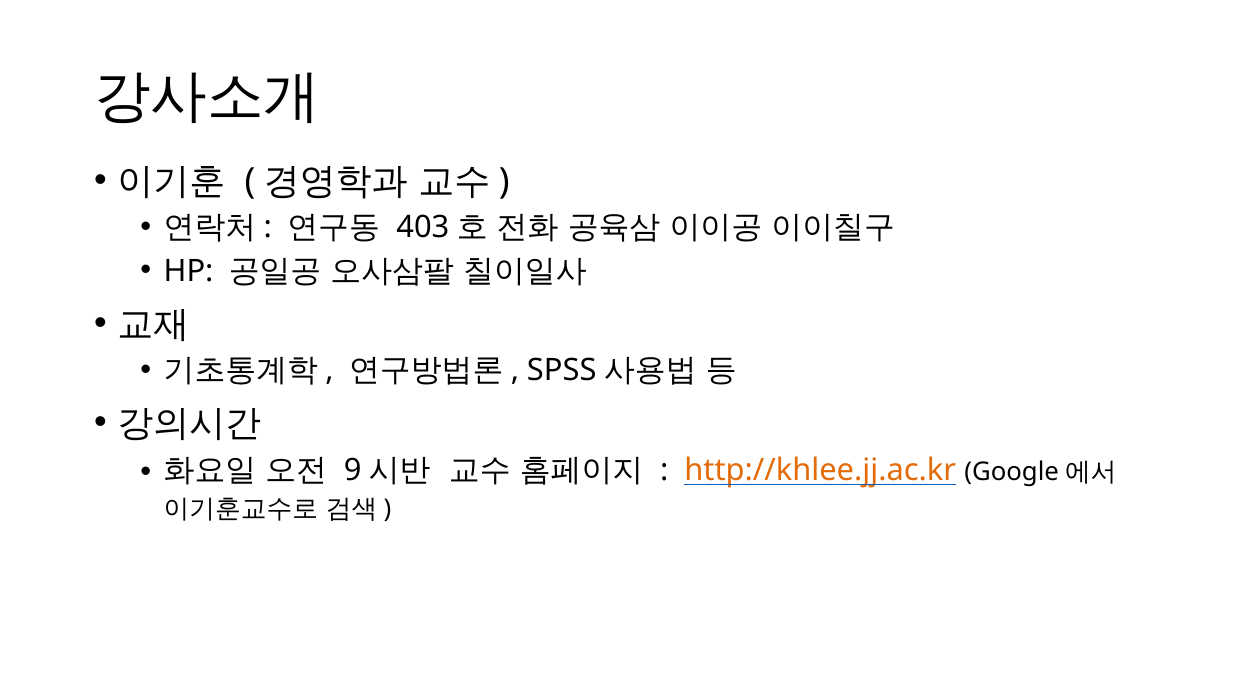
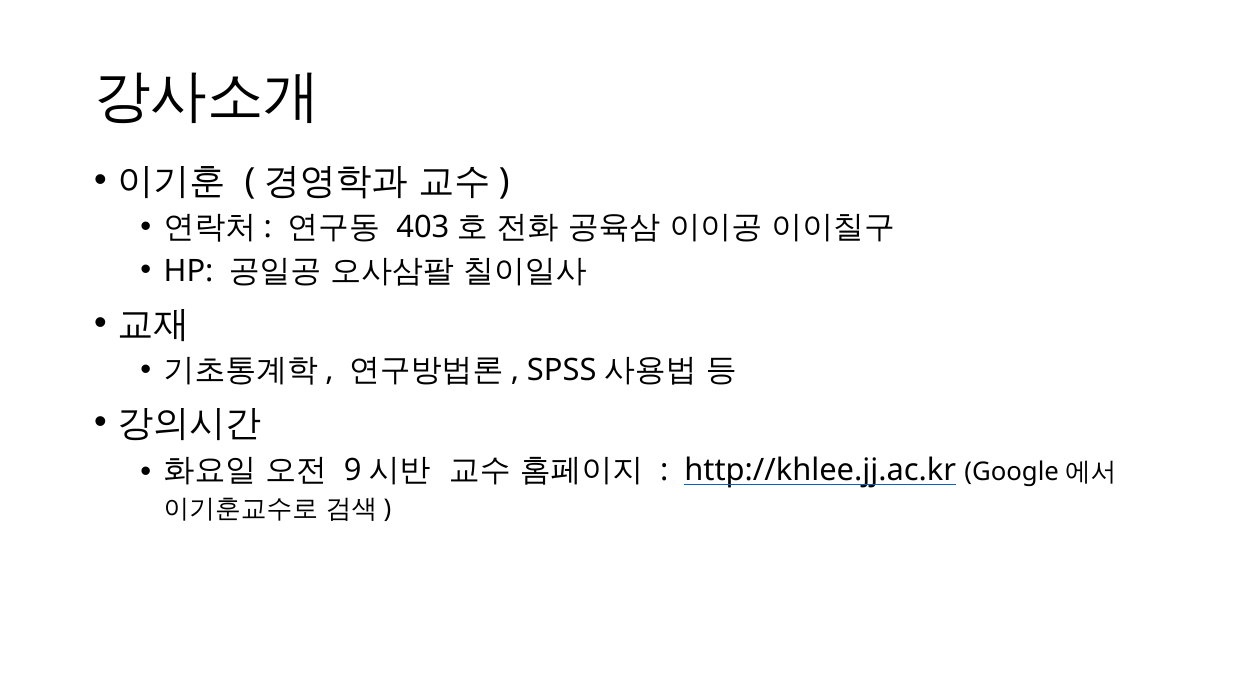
http://khlee.jj.ac.kr colour: orange -> black (820, 470)
